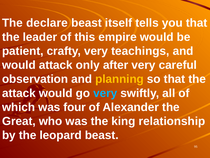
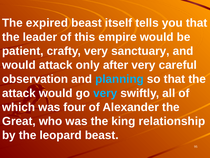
declare: declare -> expired (47, 23)
teachings: teachings -> sanctuary (140, 51)
planning colour: yellow -> light blue (119, 79)
